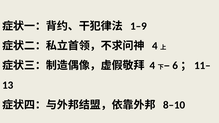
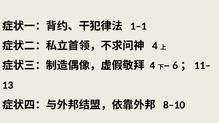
1–9: 1–9 -> 1–1 (138, 26)
